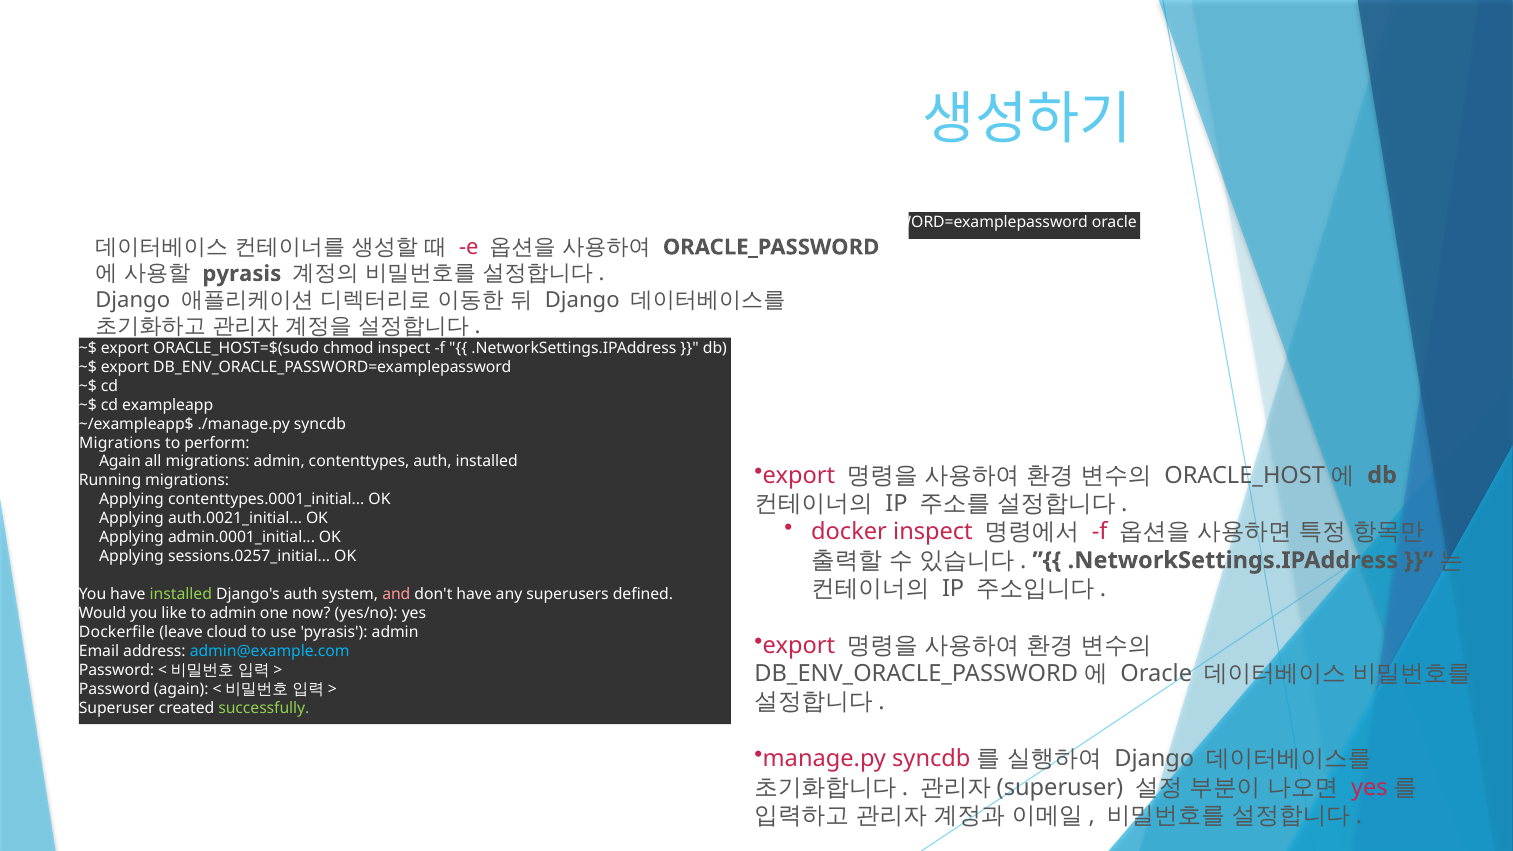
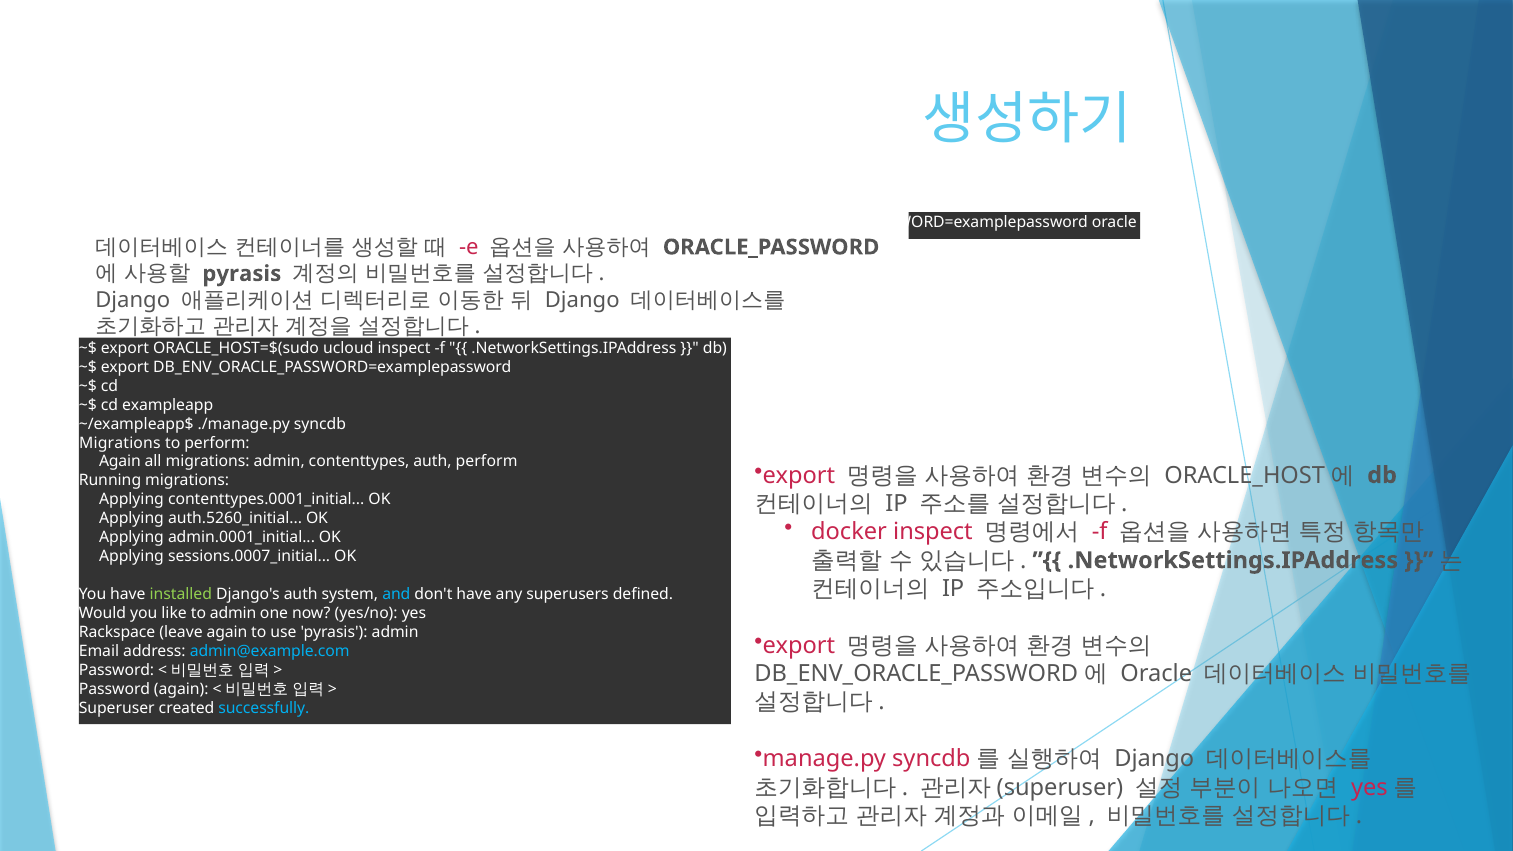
chmod: chmod -> ucloud (348, 348)
auth installed: installed -> perform (487, 462)
auth.0021_initial: auth.0021_initial -> auth.5260_initial (235, 519)
sessions.0257_initial: sessions.0257_initial -> sessions.0007_initial (249, 556)
and colour: pink -> light blue (396, 594)
Dockerfile: Dockerfile -> Rackspace (117, 632)
leave cloud: cloud -> again (227, 632)
successfully colour: light green -> light blue (264, 708)
